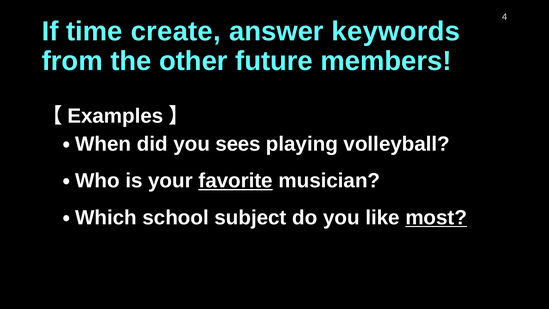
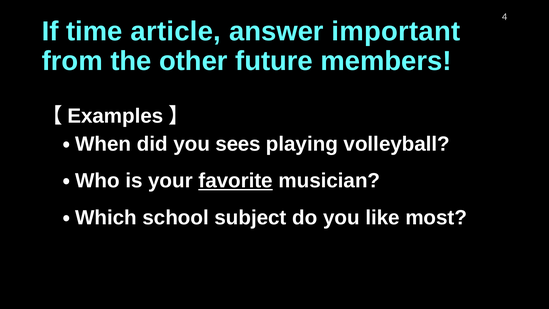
create: create -> article (176, 31)
keywords: keywords -> important (396, 31)
most underline: present -> none (436, 217)
